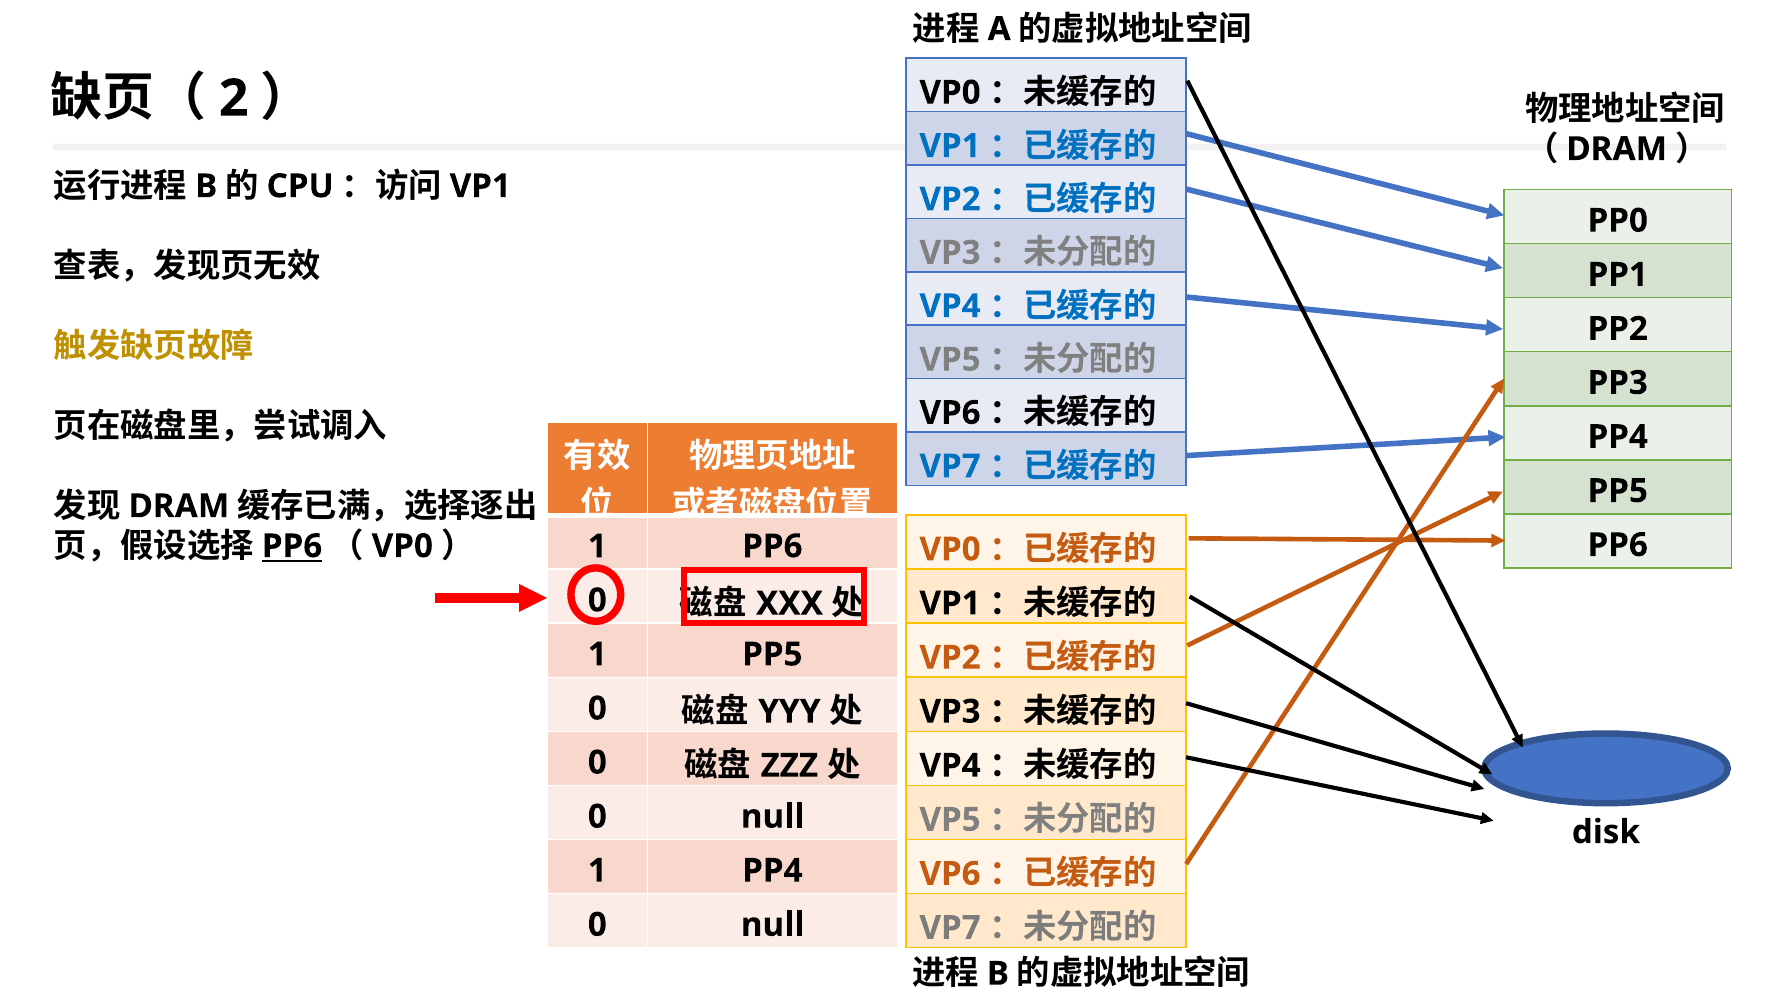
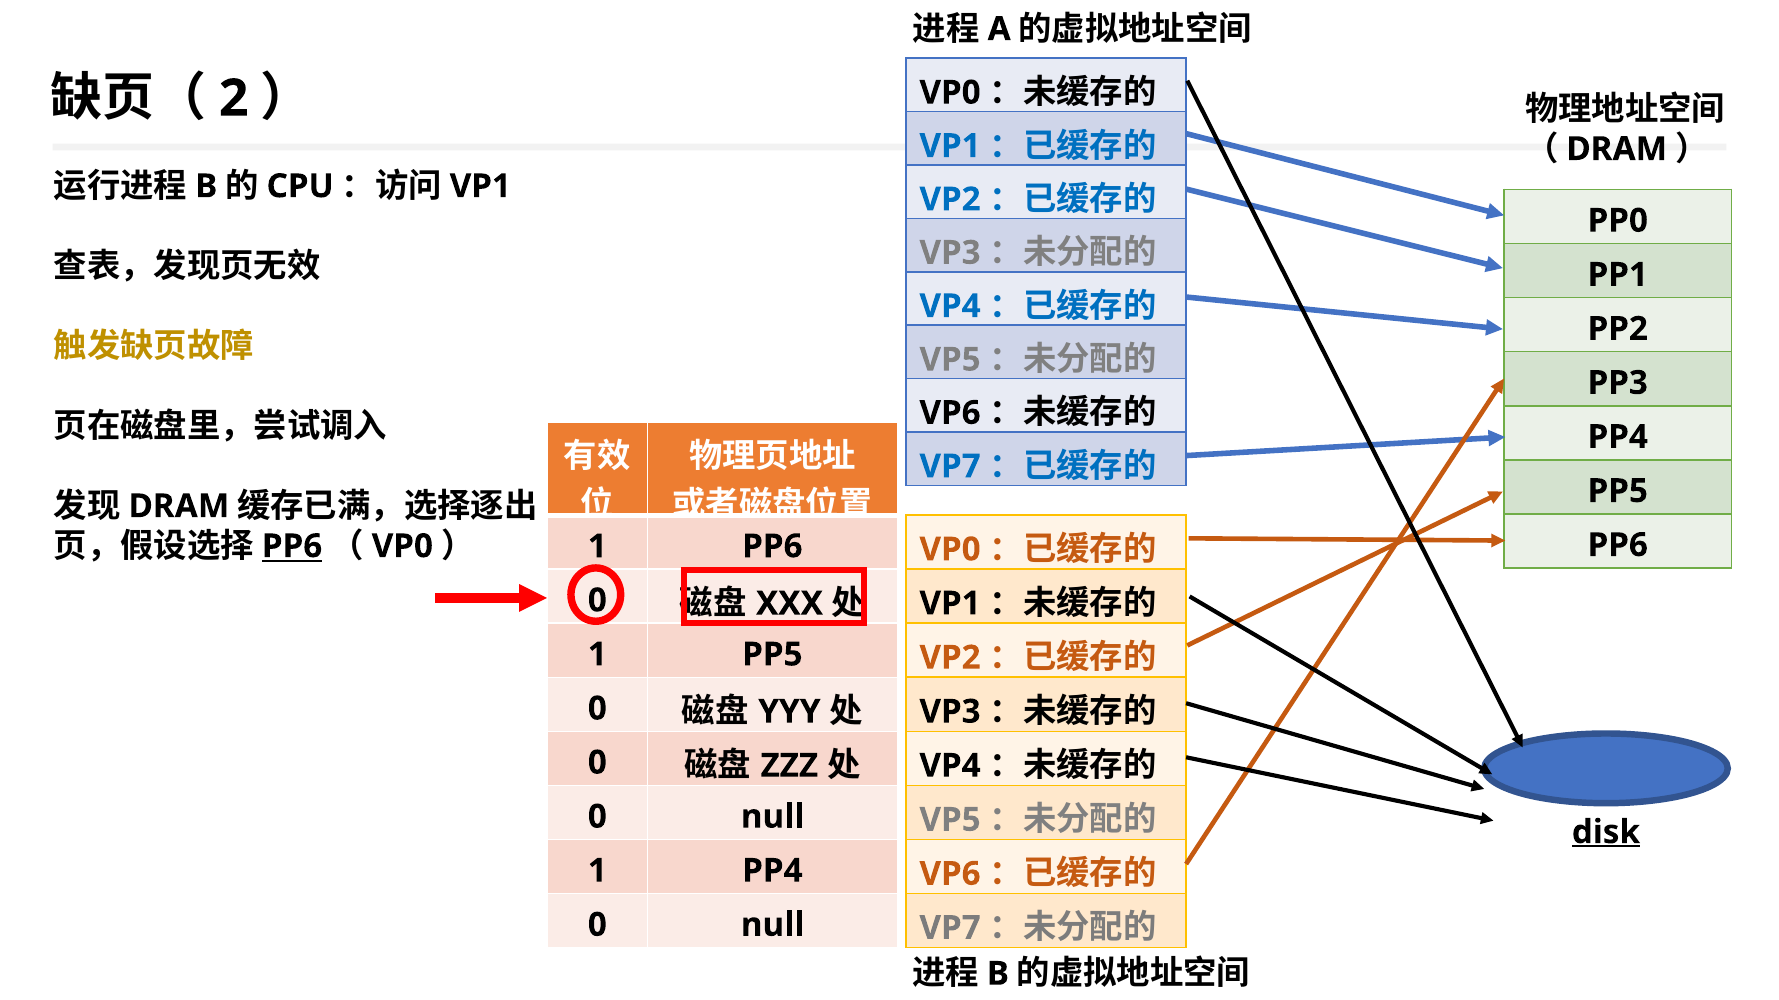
disk underline: none -> present (1606, 833)
